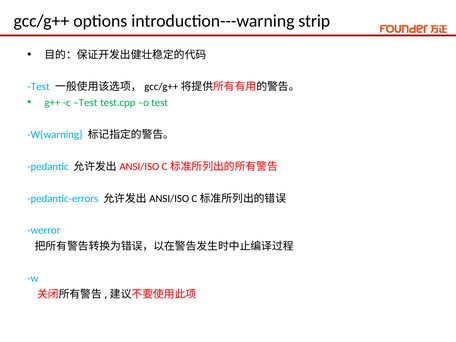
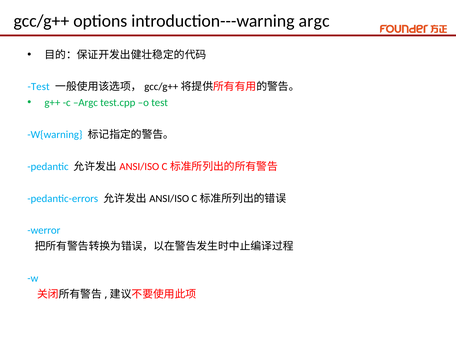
introduction---warning strip: strip -> argc (314, 21)
c Test: Test -> Argc (85, 103)
